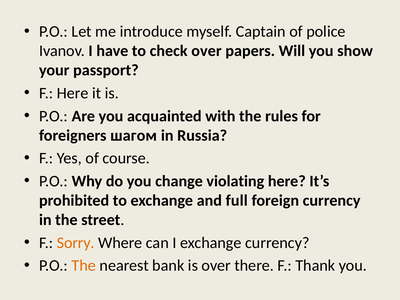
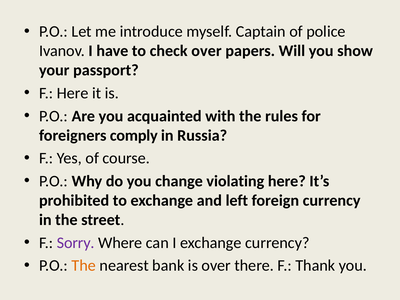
шагом: шагом -> comply (134, 135)
full: full -> left (237, 200)
Sorry colour: orange -> purple (76, 243)
